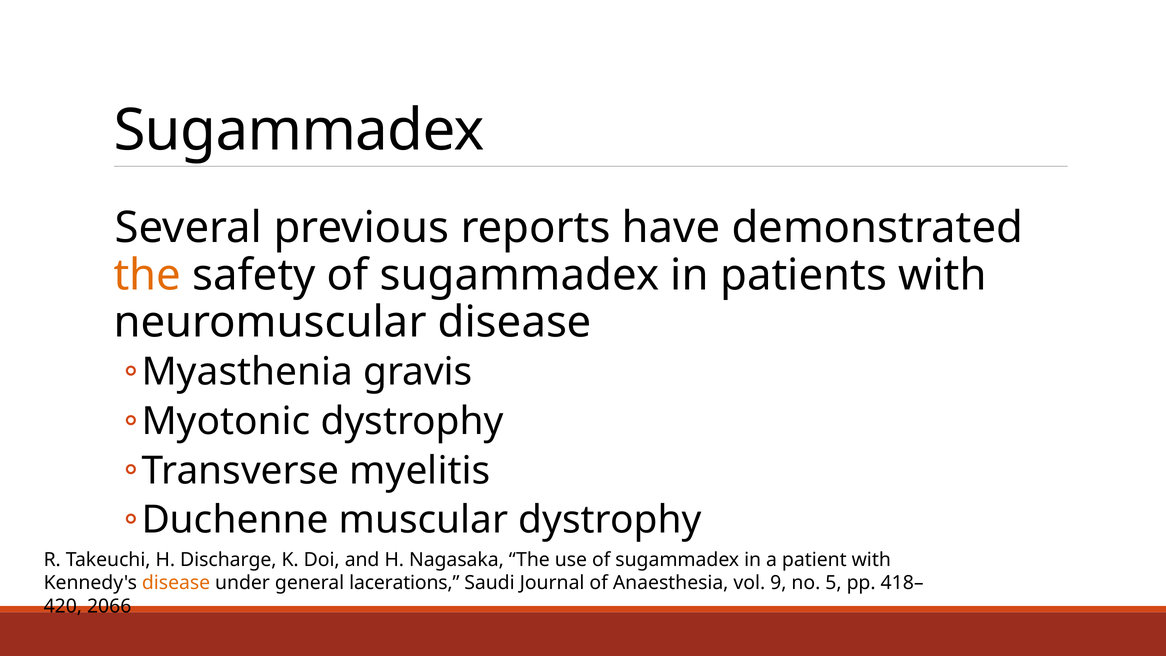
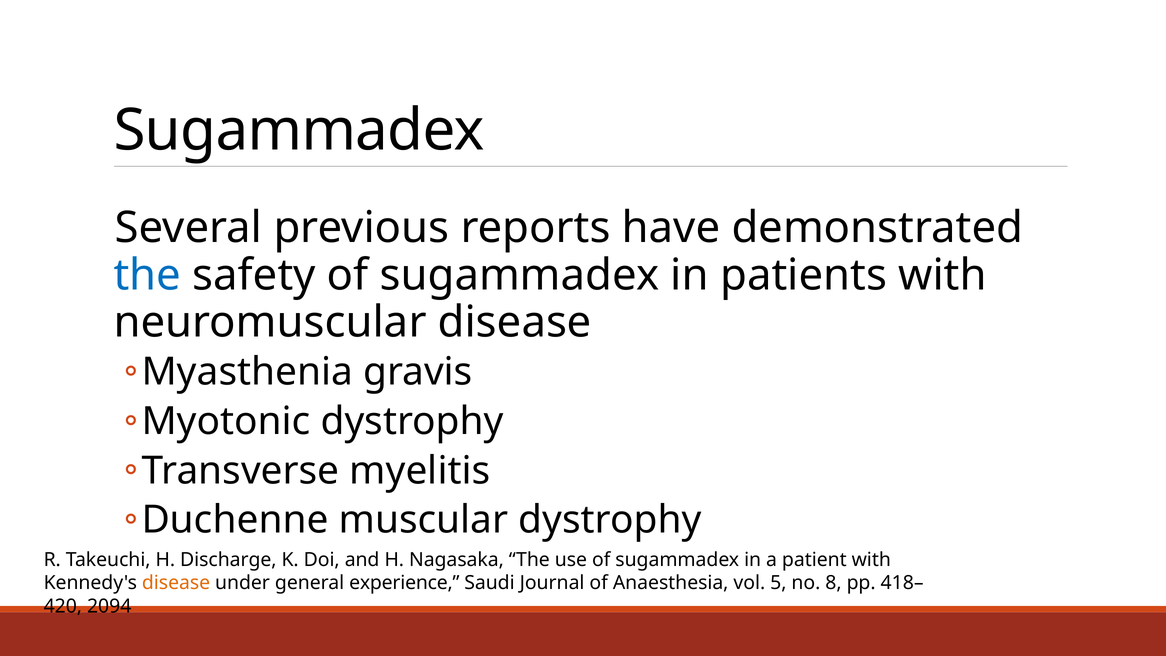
the colour: orange -> blue (147, 275)
lacerations: lacerations -> experience (404, 583)
9: 9 -> 5 (778, 583)
5: 5 -> 8 (833, 583)
2066: 2066 -> 2094 (109, 606)
